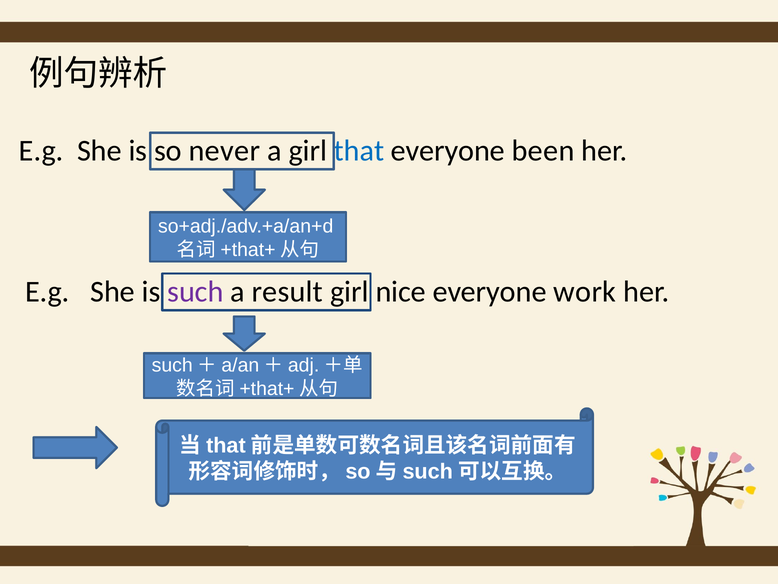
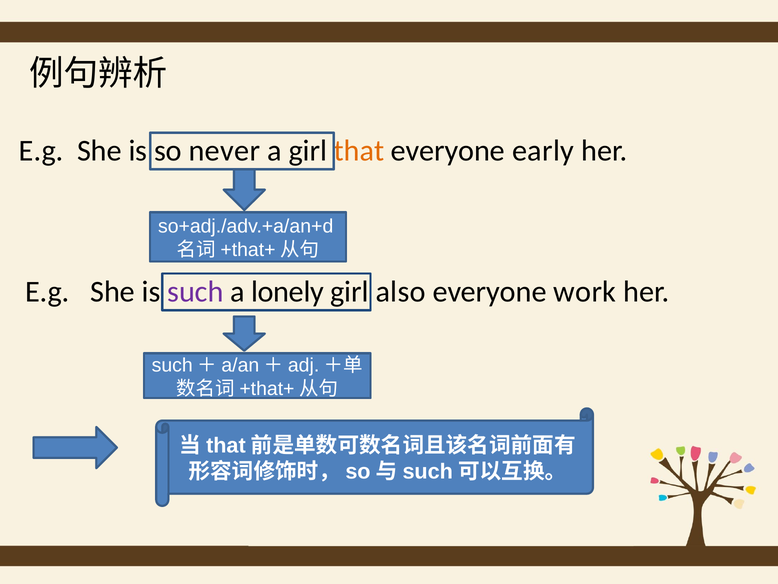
that colour: blue -> orange (359, 150)
been: been -> early (543, 150)
result: result -> lonely (288, 291)
nice: nice -> also (401, 291)
